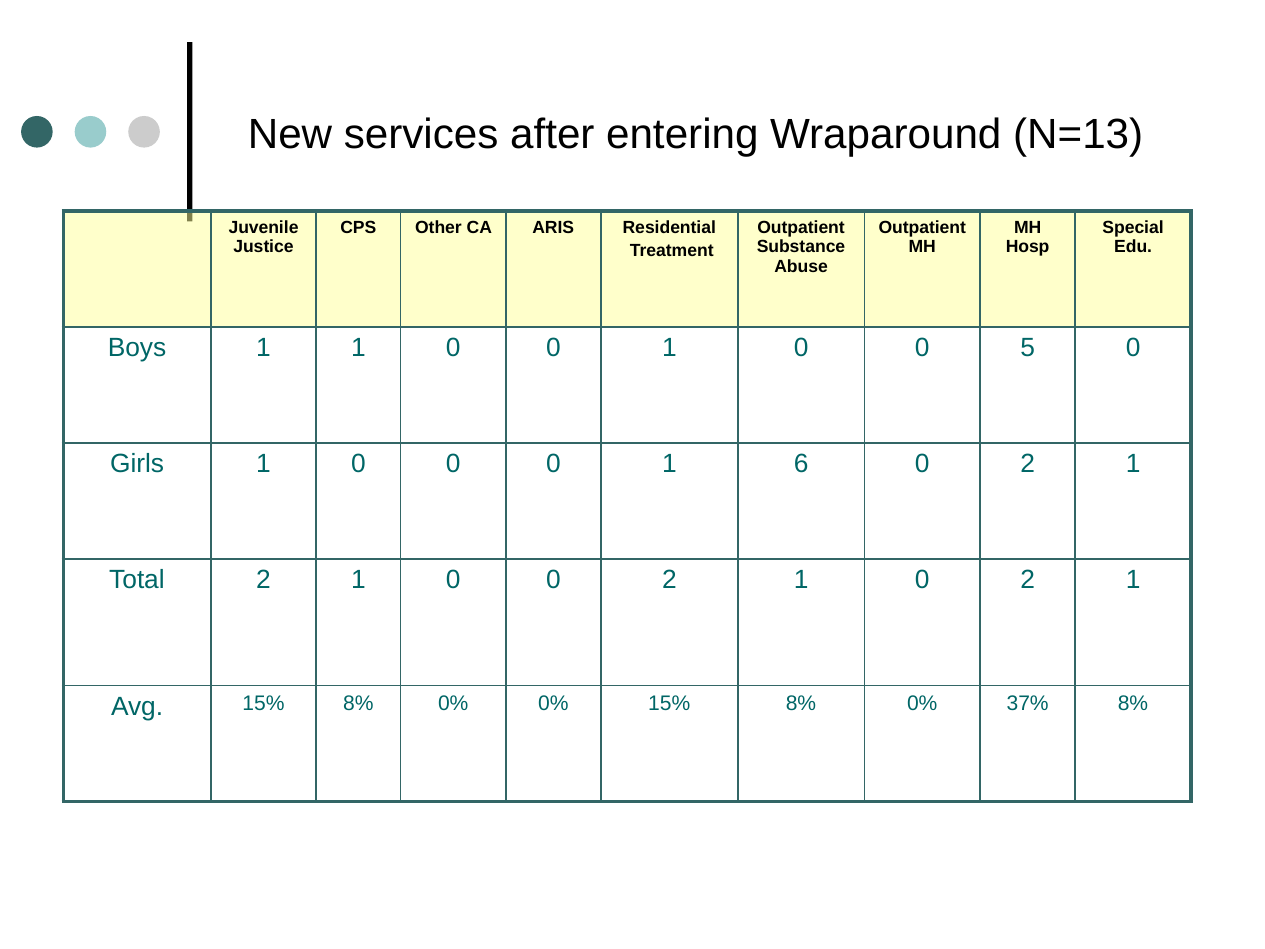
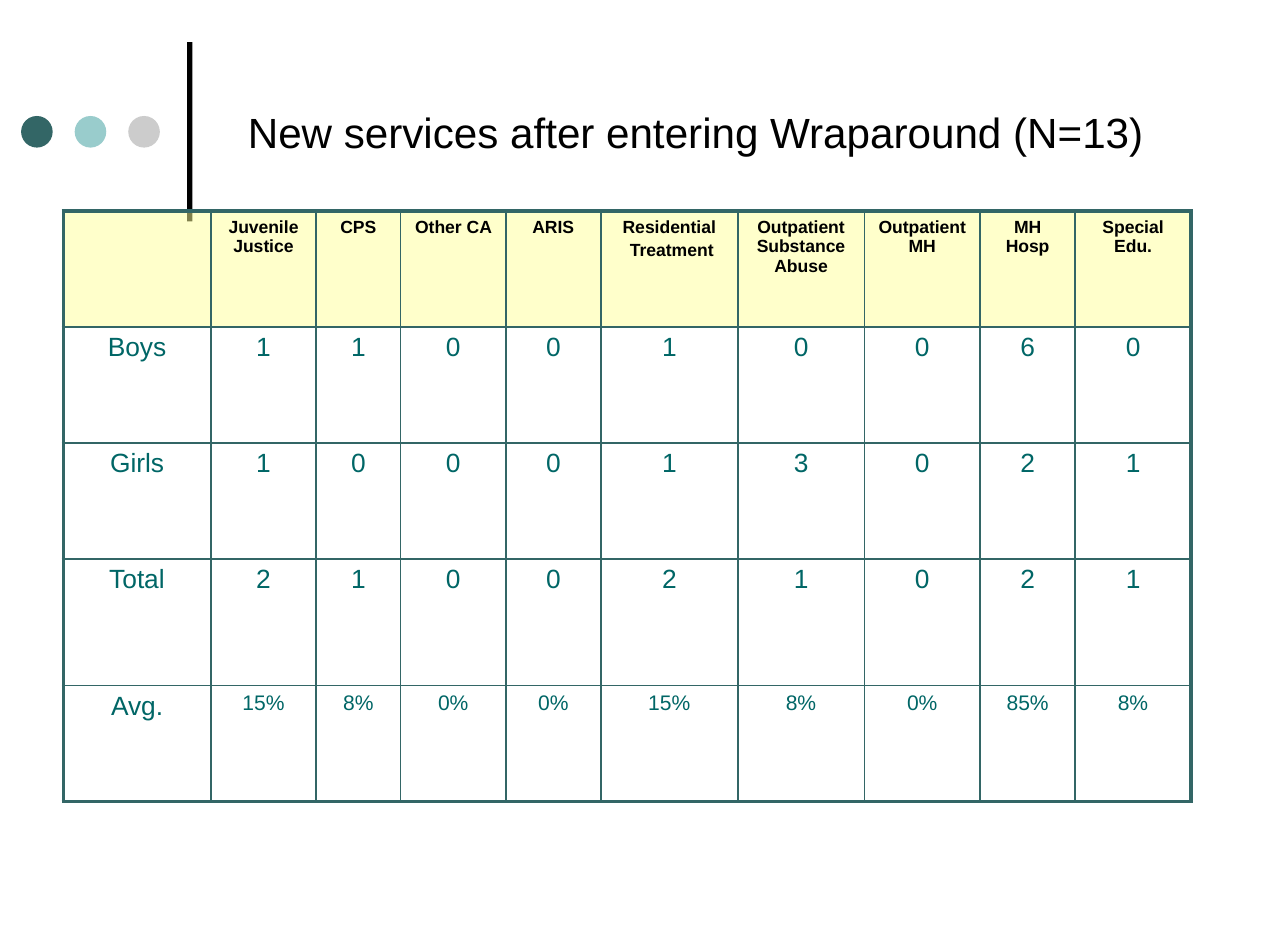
5: 5 -> 6 (1028, 348)
6: 6 -> 3 (801, 464)
37%: 37% -> 85% (1028, 704)
